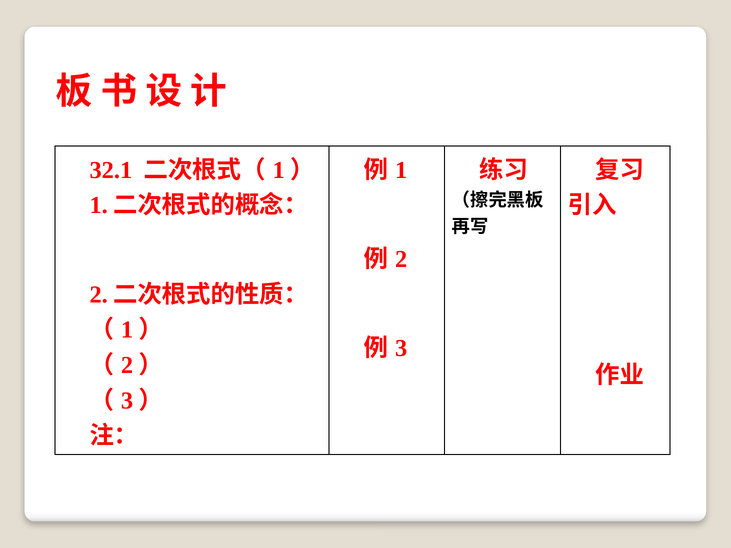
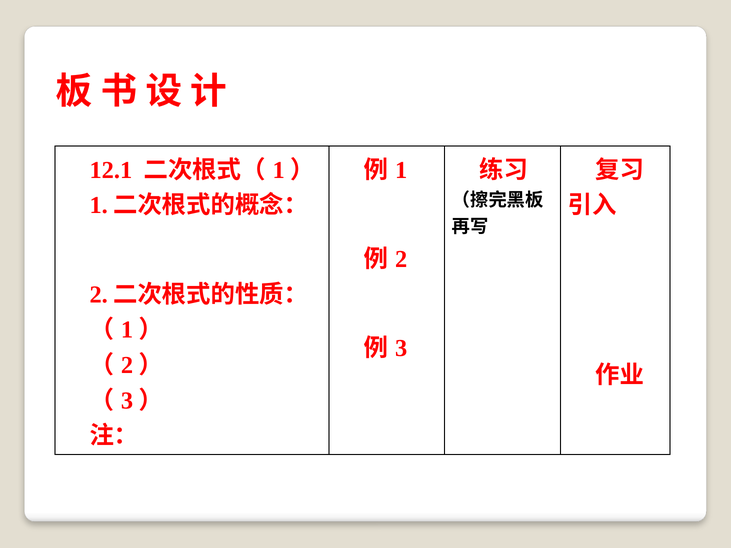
32.1: 32.1 -> 12.1 (111, 170)
